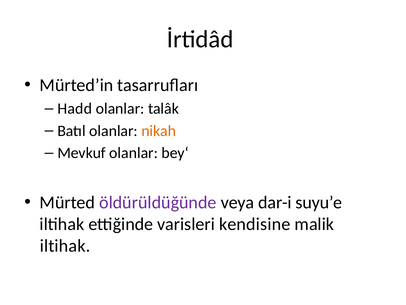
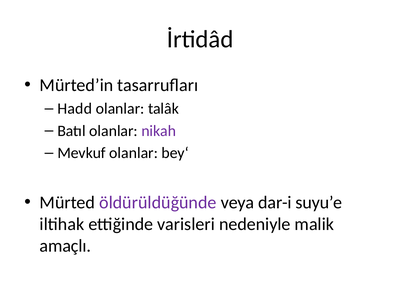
nikah colour: orange -> purple (159, 131)
kendisine: kendisine -> nedeniyle (255, 224)
iltihak: iltihak -> amaçlı (65, 245)
